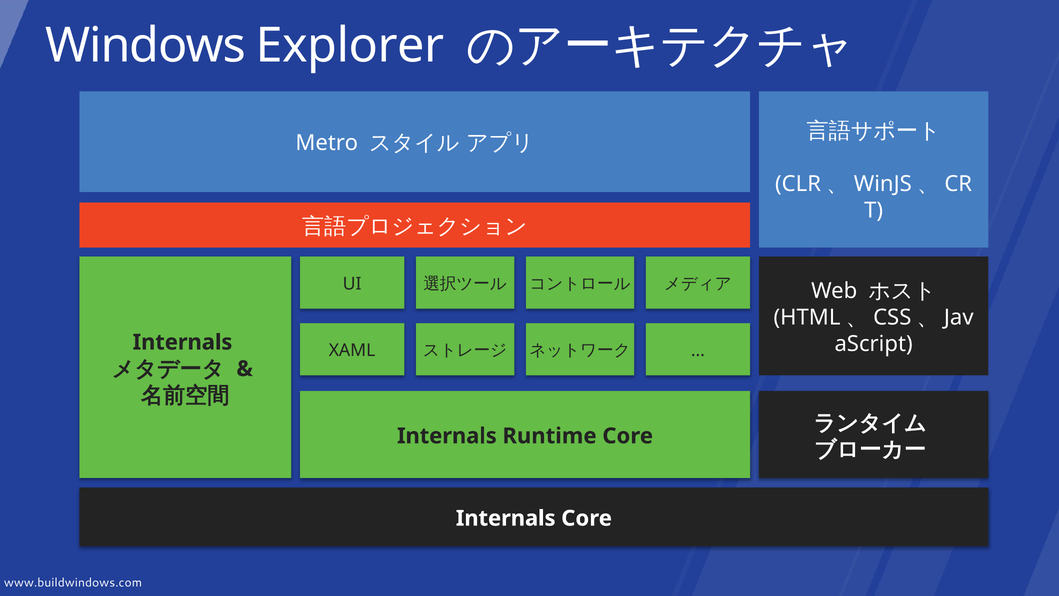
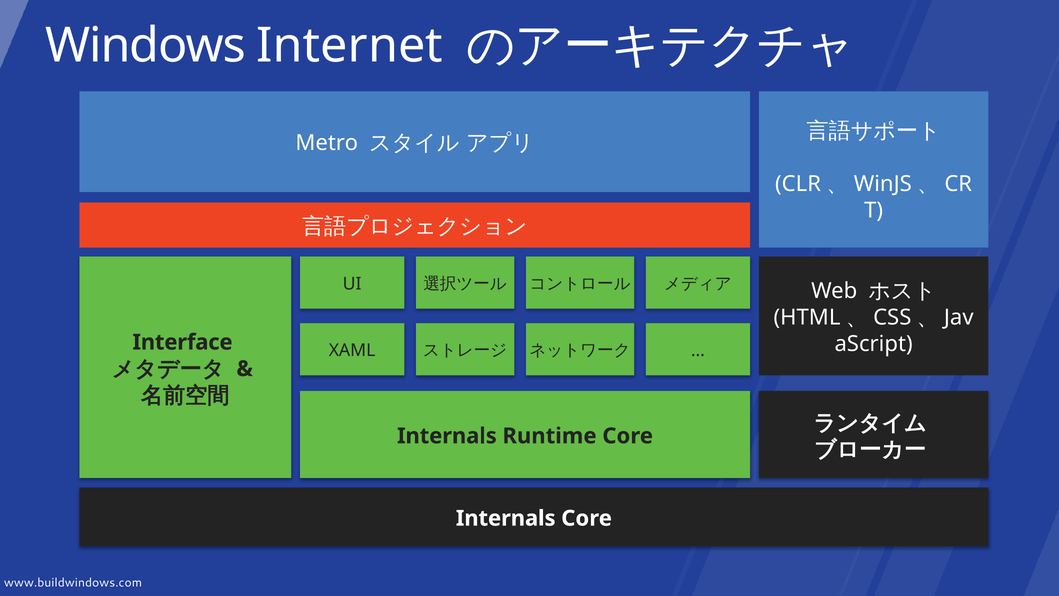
Explorer: Explorer -> Internet (350, 46)
Internals: Internals -> Interface (183, 342)
